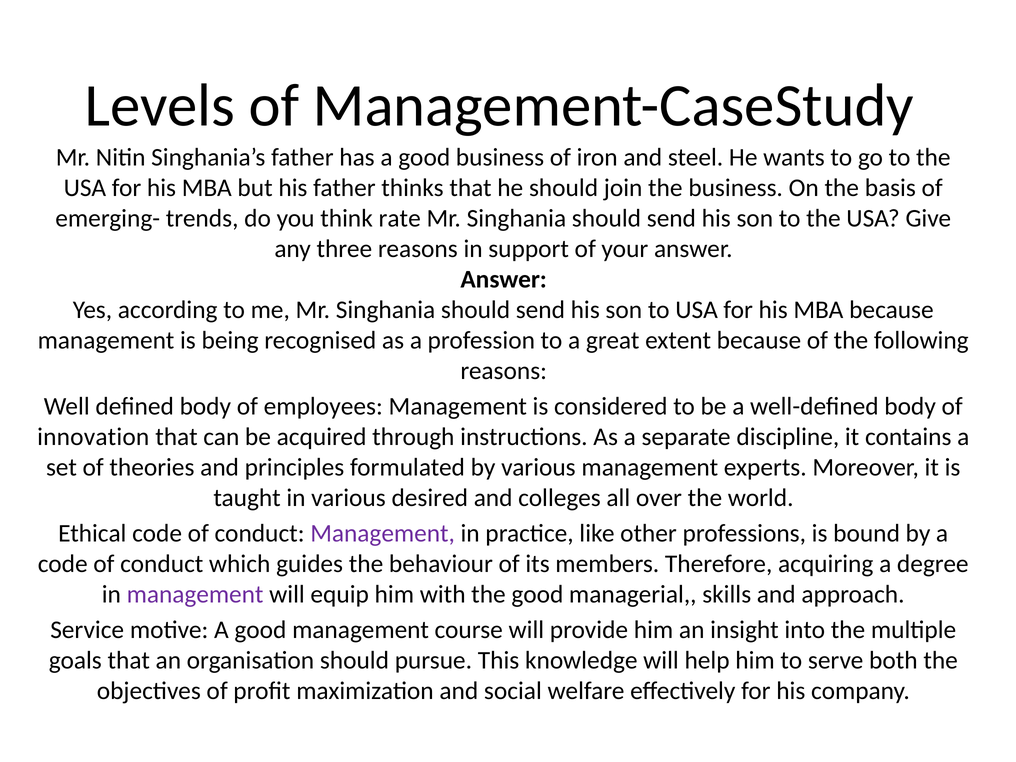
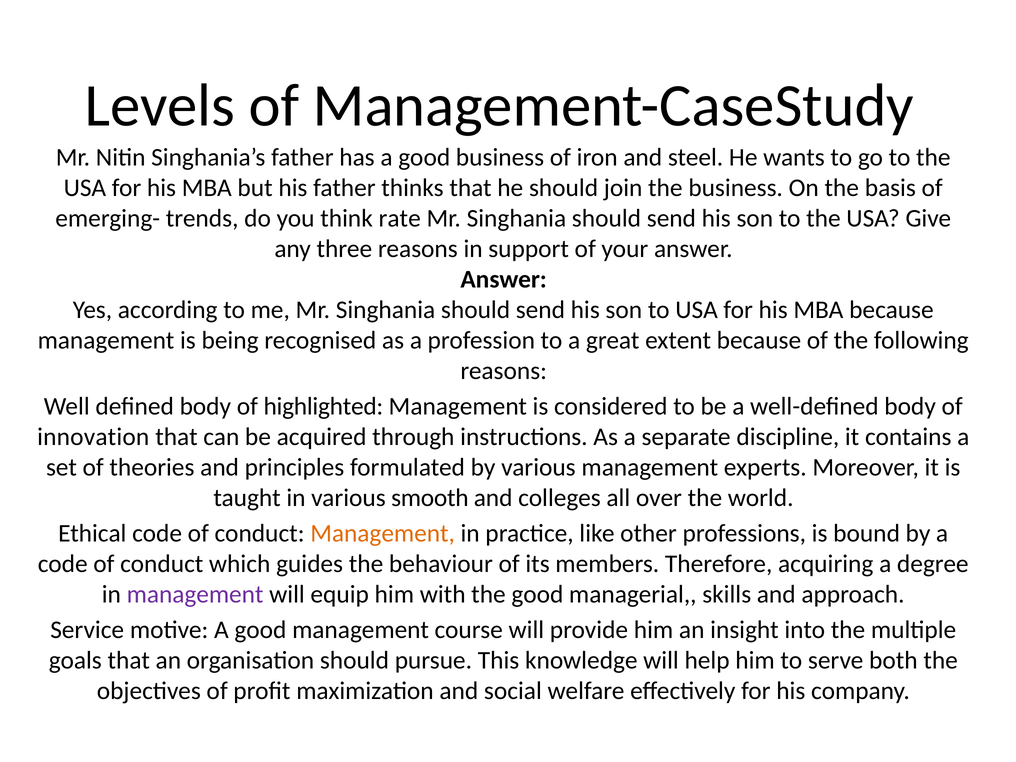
employees: employees -> highlighted (323, 406)
desired: desired -> smooth (430, 498)
Management colour: purple -> orange (383, 533)
